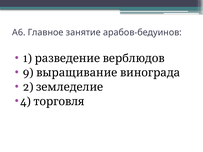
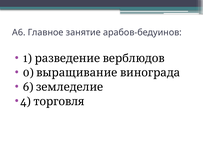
9: 9 -> 0 (28, 73)
2: 2 -> 6 (28, 87)
